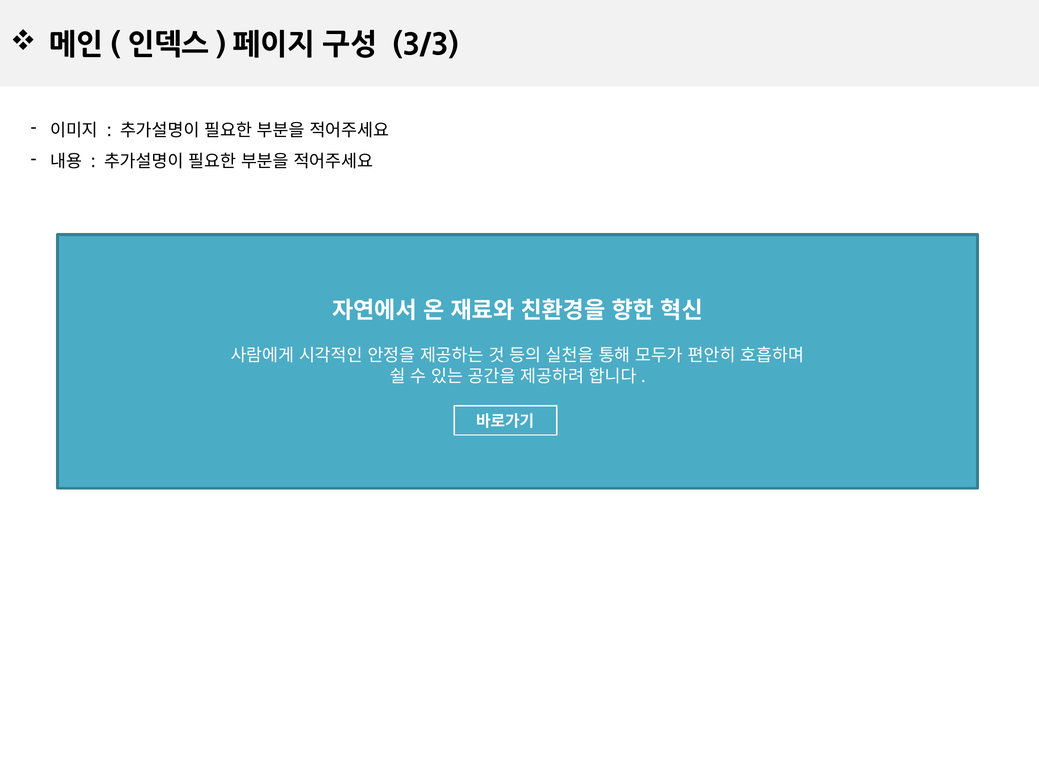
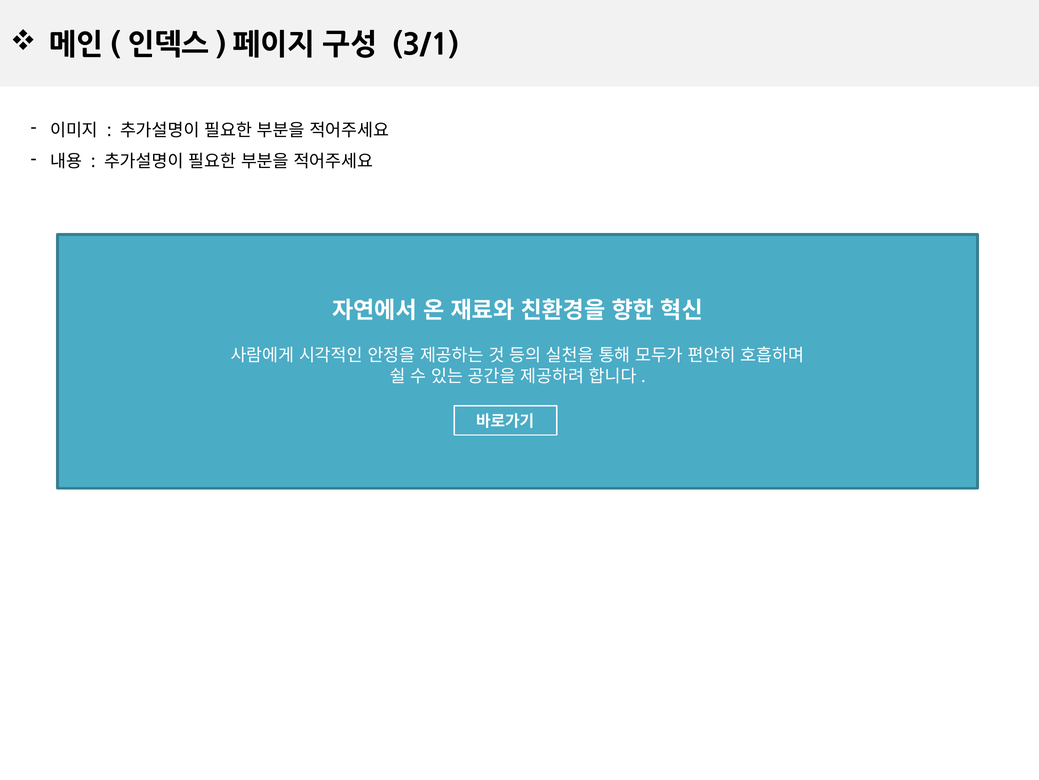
3/3: 3/3 -> 3/1 (426, 45)
